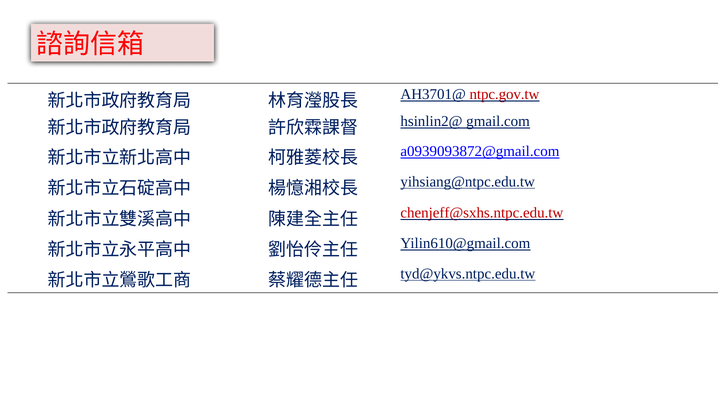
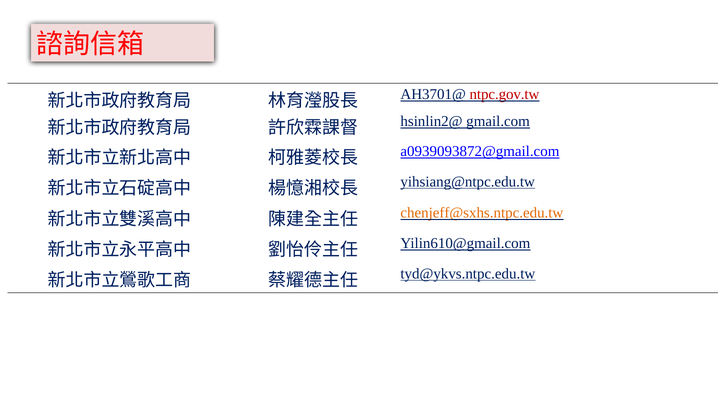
chenjeff@sxhs.ntpc.edu.tw colour: red -> orange (482, 213)
